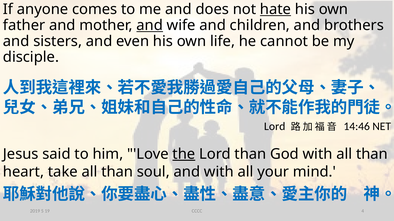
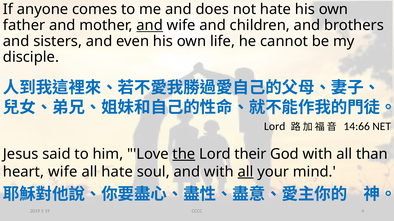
hate underline: present -> none (276, 9)
14:46: 14:46 -> 14:66 (357, 127)
Lord than: than -> their (250, 154)
heart take: take -> wife (63, 172)
than: than -> hate (117, 172)
all underline: none -> present (246, 172)
